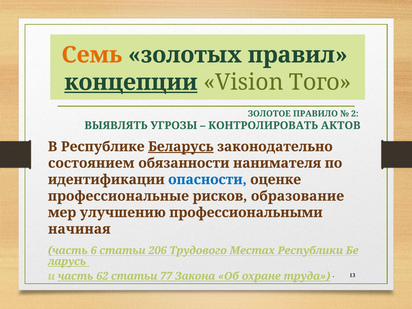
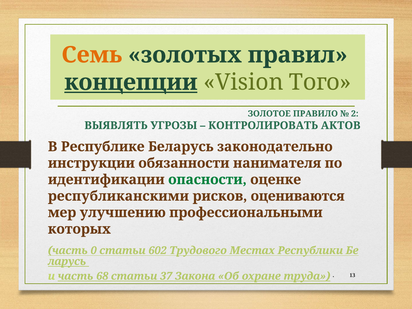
Беларусь underline: present -> none (181, 147)
состоянием: состоянием -> инструкции (91, 163)
опасности colour: blue -> green (207, 180)
профессиональные: профессиональные -> республиканскими (118, 196)
образование: образование -> оцениваются (298, 196)
начиная: начиная -> которых (79, 229)
6: 6 -> 0 (94, 250)
206: 206 -> 602 (157, 250)
62: 62 -> 68 (102, 276)
77: 77 -> 37 (166, 276)
